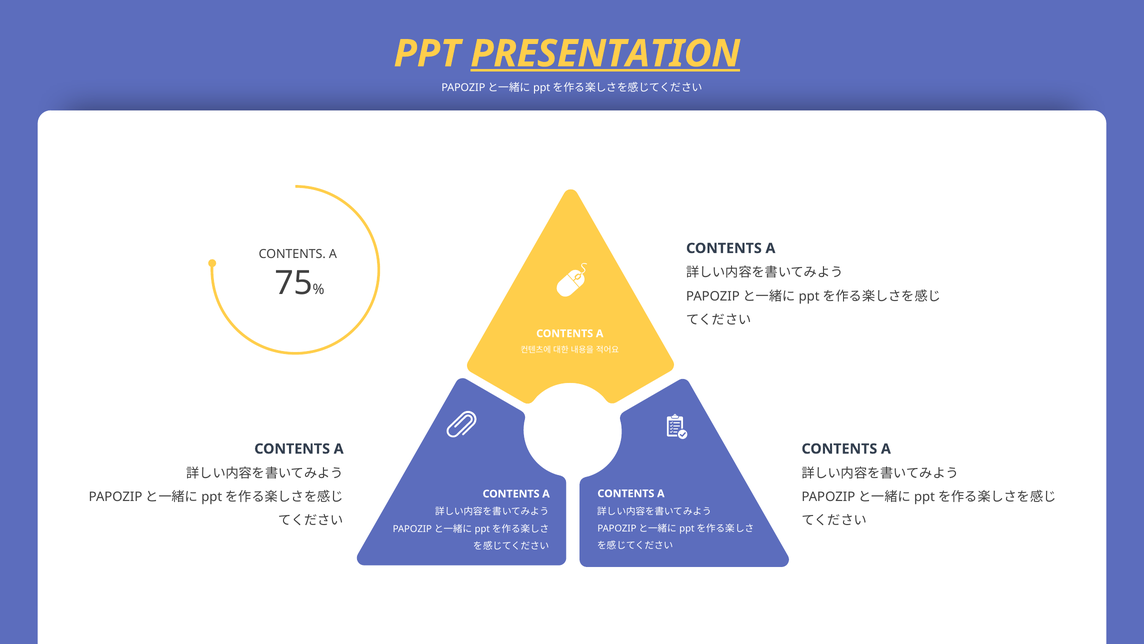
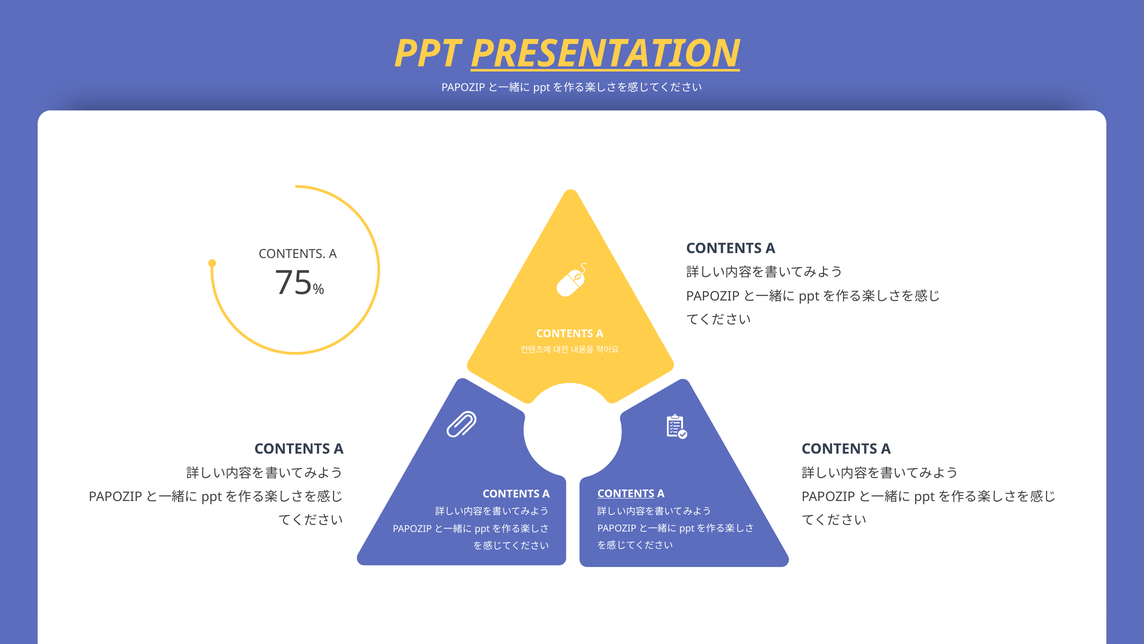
CONTENTS underline: none -> present (626, 493)
